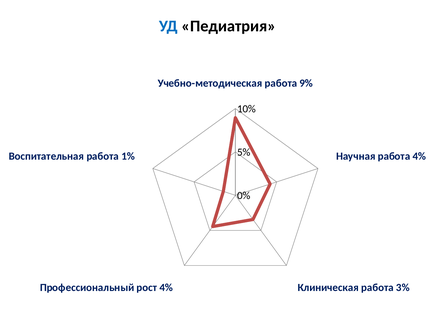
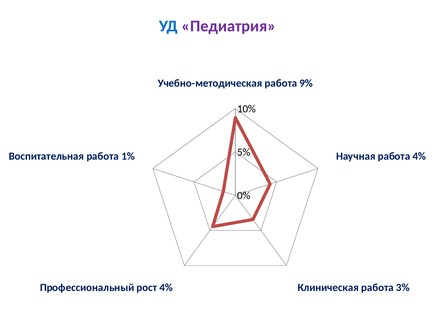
Педиатрия colour: black -> purple (229, 26)
